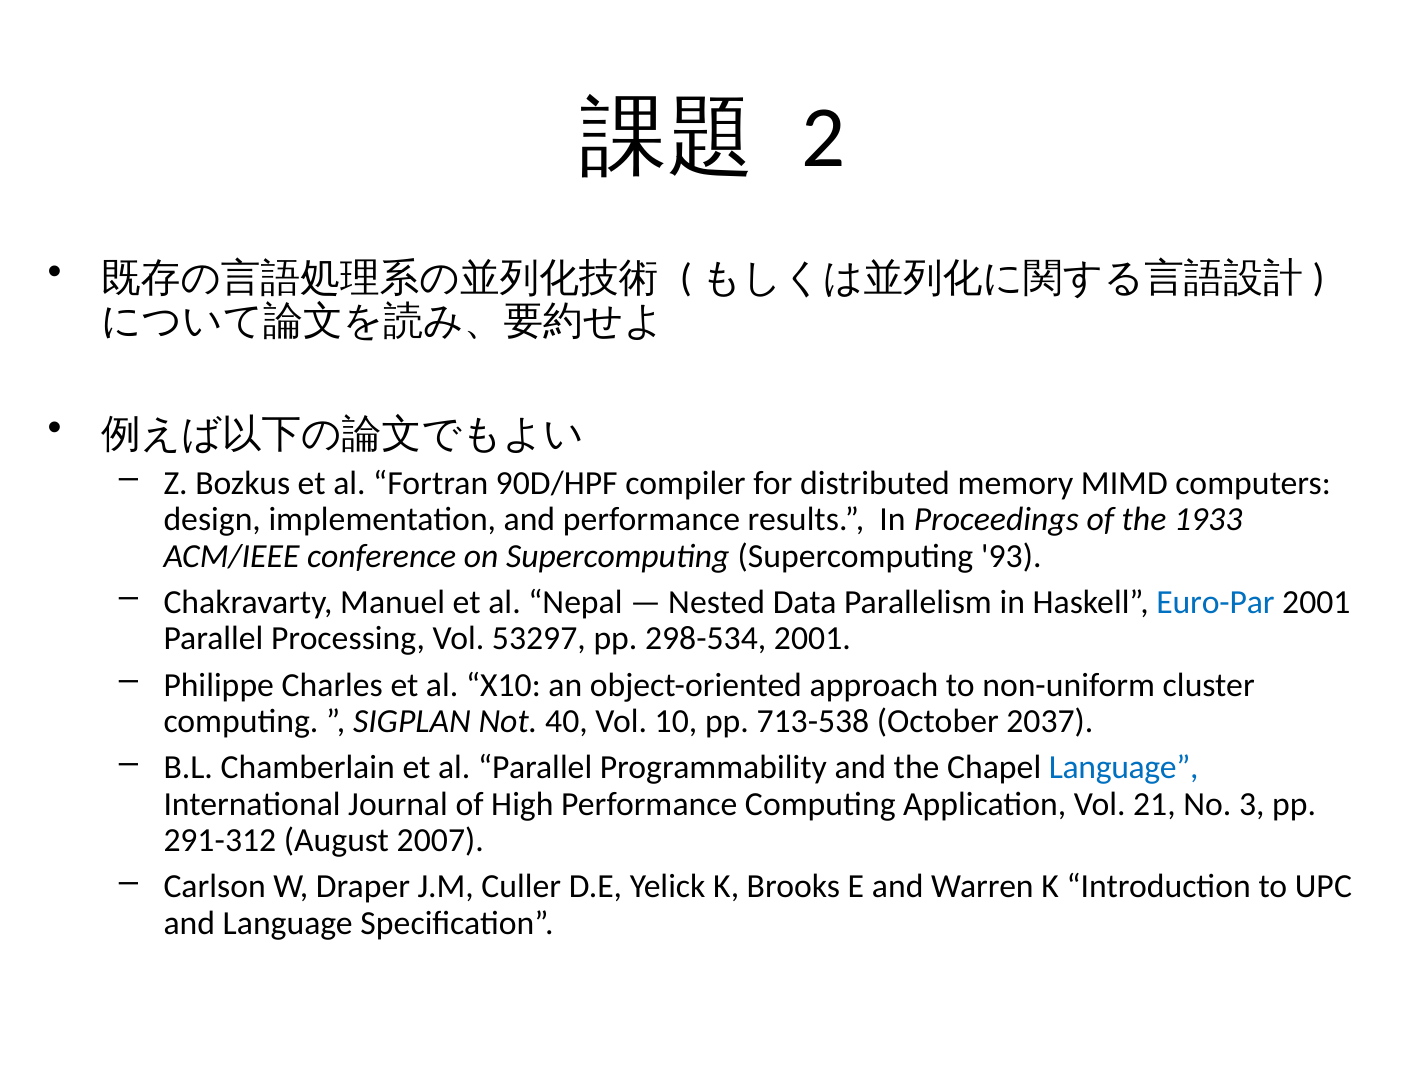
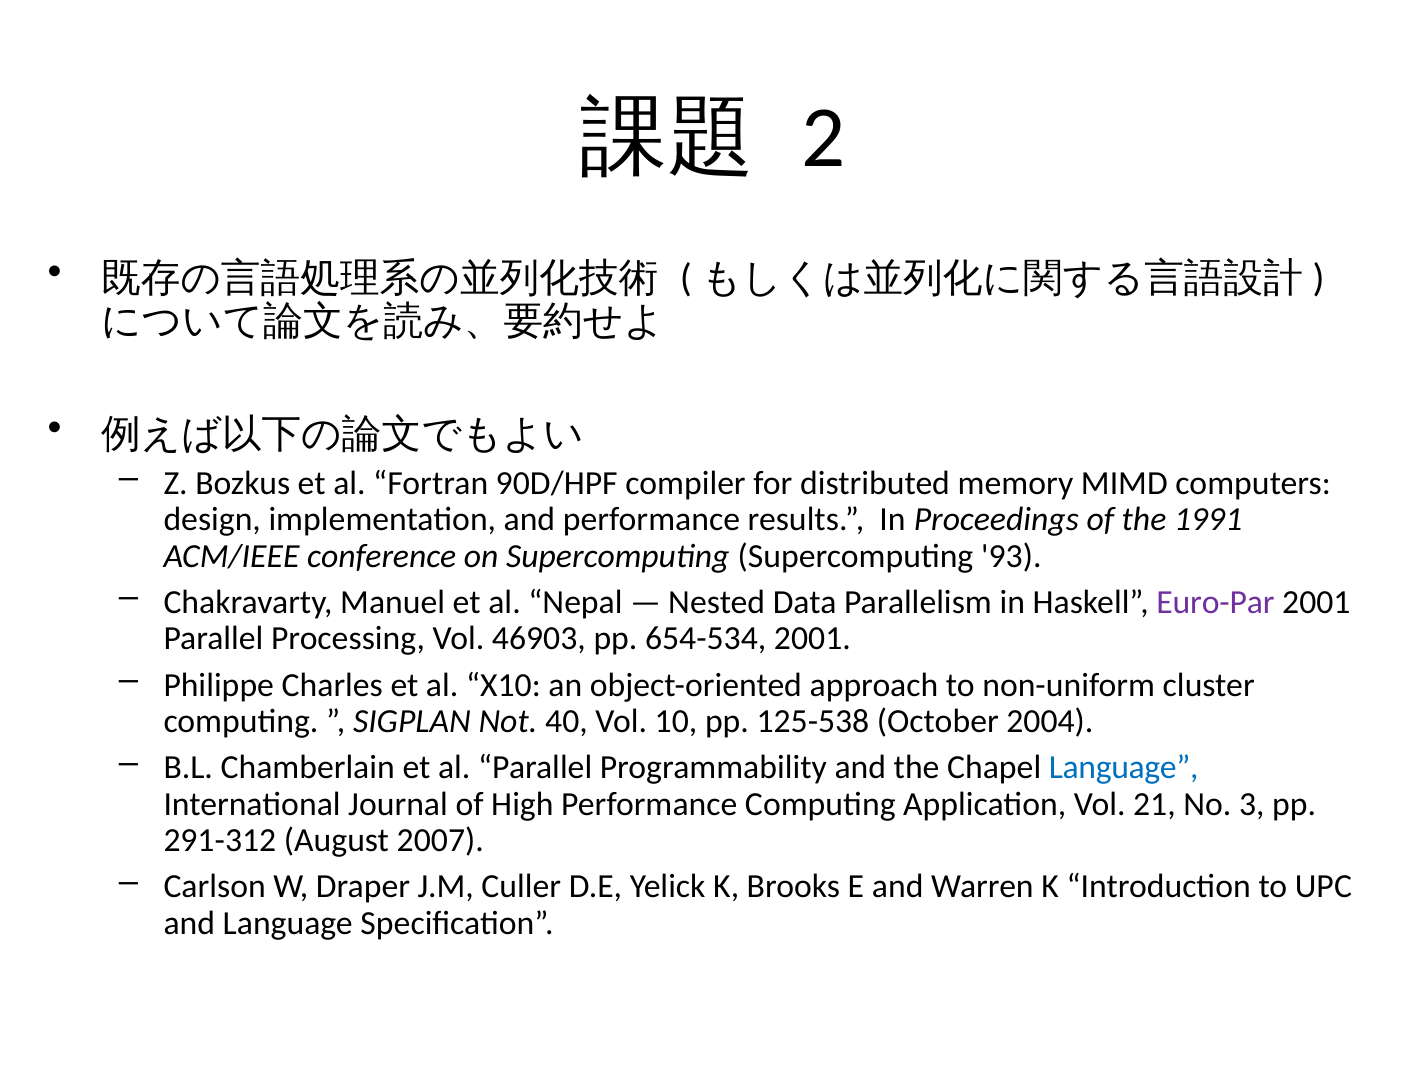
1933: 1933 -> 1991 (1208, 520)
Euro-Par colour: blue -> purple (1215, 603)
53297: 53297 -> 46903 (539, 639)
298-534: 298-534 -> 654-534 (706, 639)
713-538: 713-538 -> 125-538 (813, 722)
2037: 2037 -> 2004 (1050, 722)
